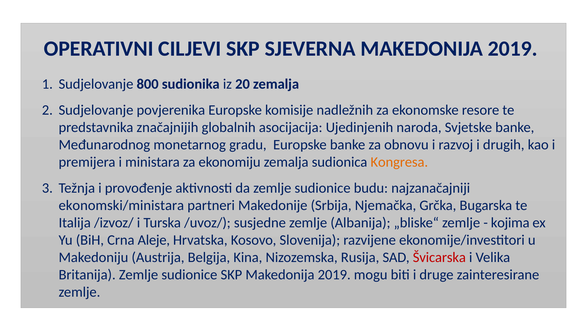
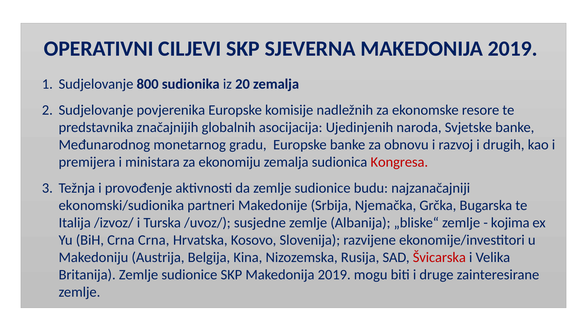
Kongresa colour: orange -> red (399, 162)
ekonomski/ministara: ekonomski/ministara -> ekonomski/sudionika (121, 206)
Crna Aleje: Aleje -> Crna (154, 240)
